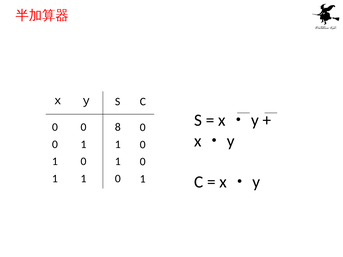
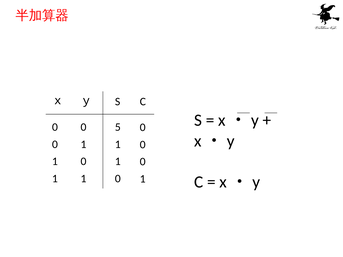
8: 8 -> 5 (118, 127)
